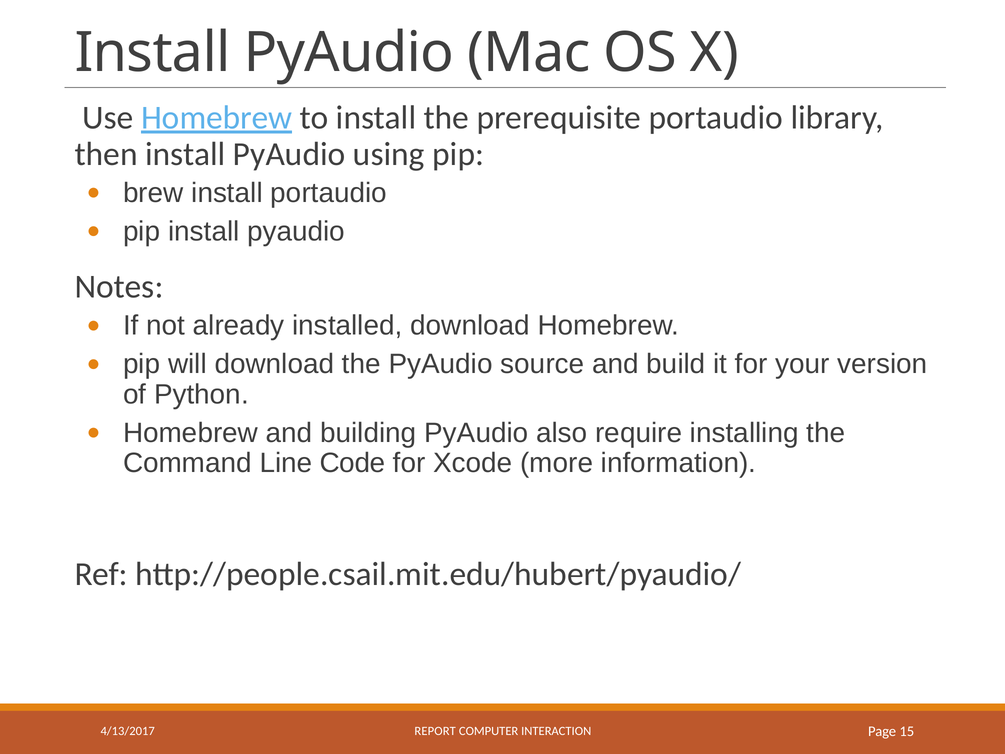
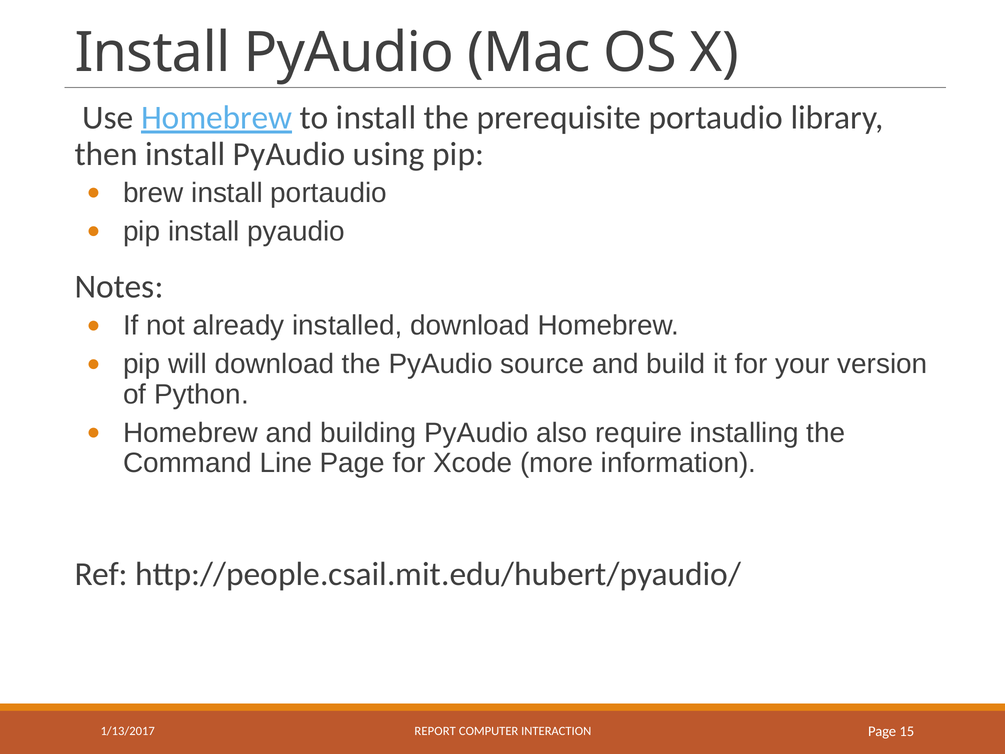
Line Code: Code -> Page (352, 463)
4/13/2017: 4/13/2017 -> 1/13/2017 (128, 731)
